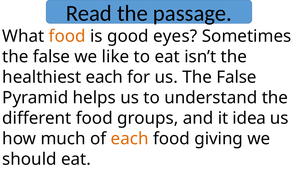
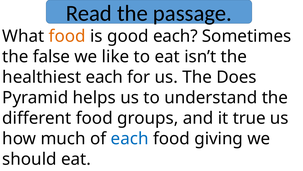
good eyes: eyes -> each (175, 36)
us The False: False -> Does (236, 77)
idea: idea -> true (249, 118)
each colour: orange -> blue (130, 138)
